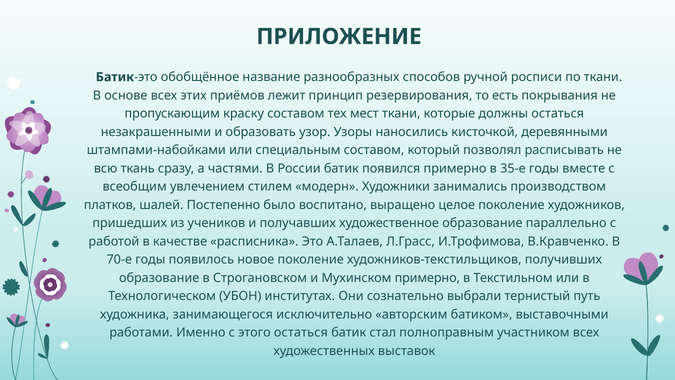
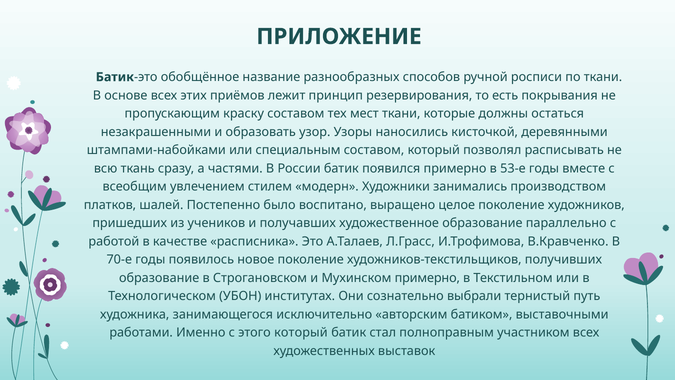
35-е: 35-е -> 53-е (513, 168)
этого остаться: остаться -> который (301, 332)
